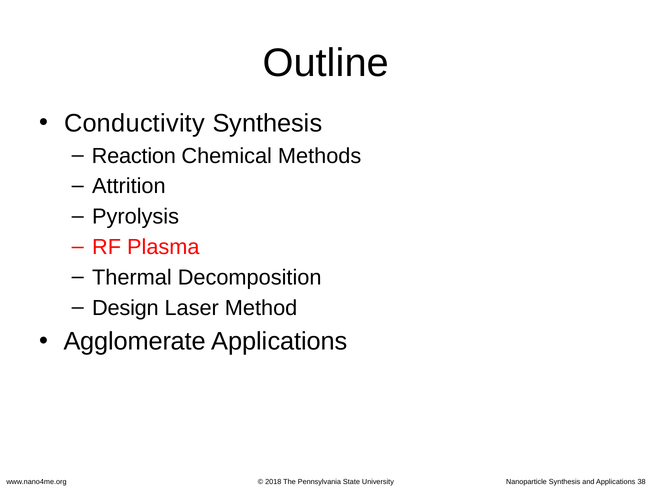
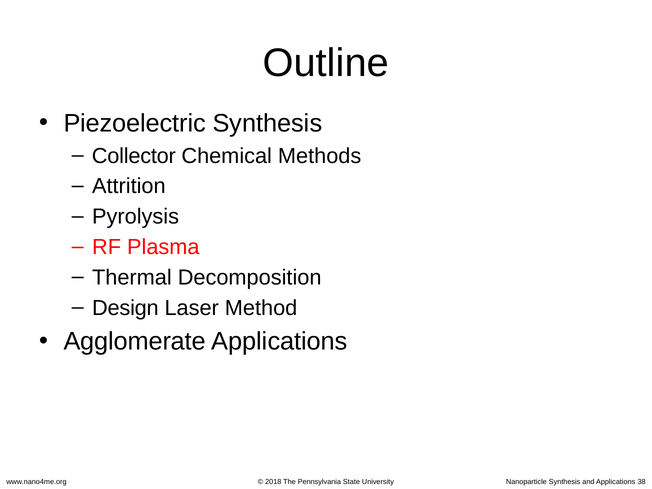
Conductivity: Conductivity -> Piezoelectric (135, 123)
Reaction: Reaction -> Collector (134, 156)
